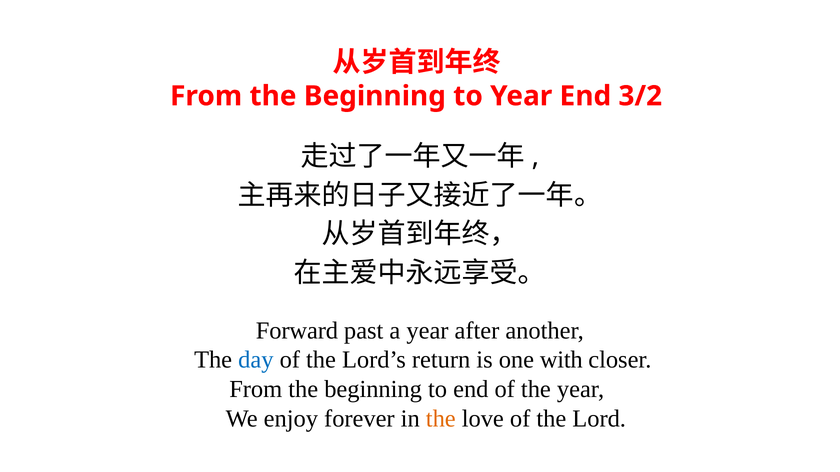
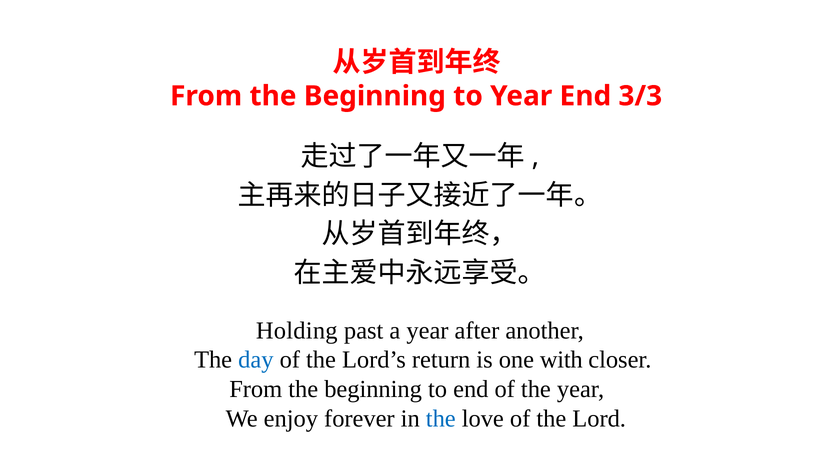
3/2: 3/2 -> 3/3 (640, 96)
Forward: Forward -> Holding (297, 331)
the colour: orange -> blue (441, 419)
